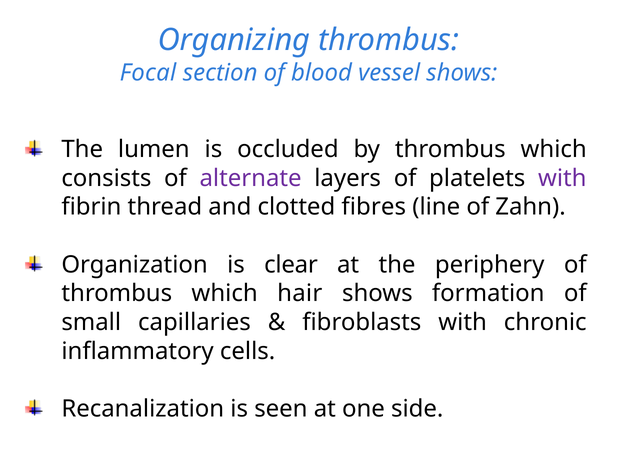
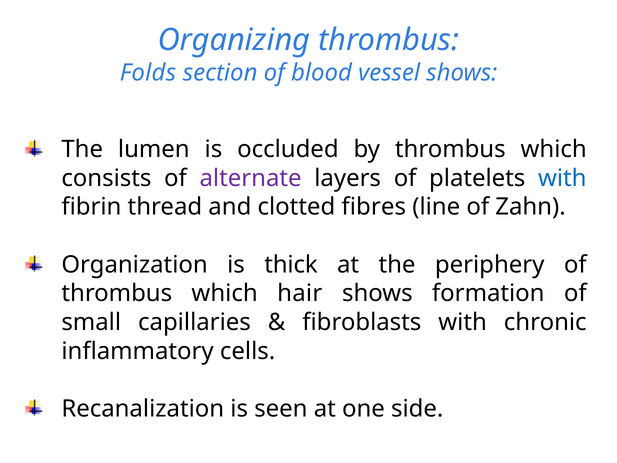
Focal: Focal -> Folds (148, 73)
with colour: purple -> blue (562, 178)
clear: clear -> thick (291, 264)
